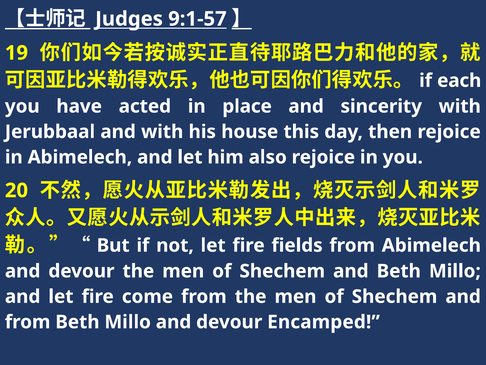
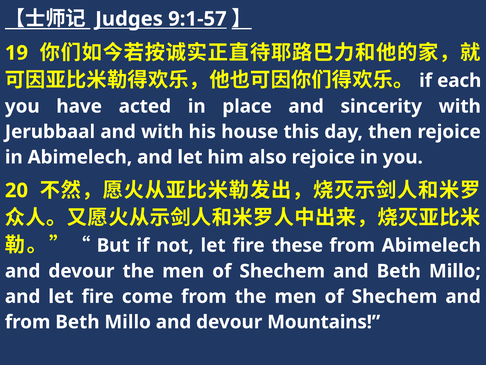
fields: fields -> these (297, 245)
Encamped: Encamped -> Mountains (324, 322)
